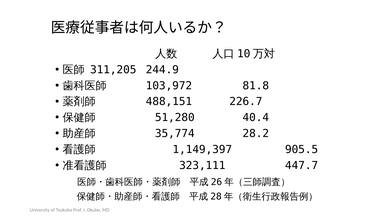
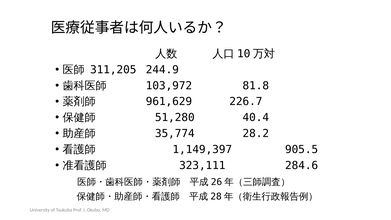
488,151: 488,151 -> 961,629 (169, 102)
447.7: 447.7 -> 284.6 (302, 165)
